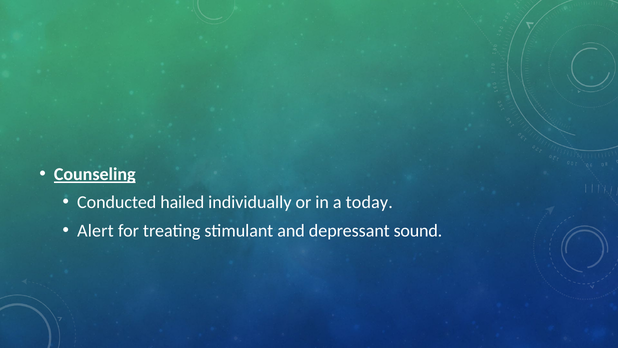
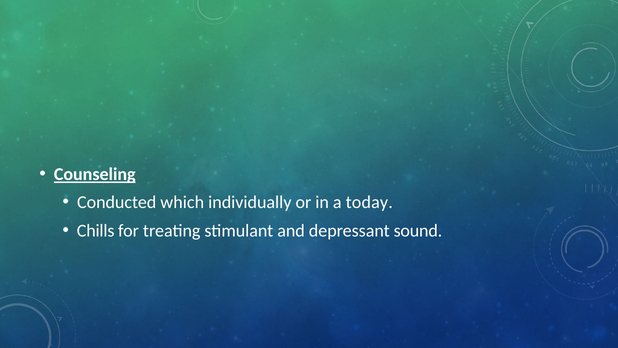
hailed: hailed -> which (182, 202)
Alert: Alert -> Chills (96, 230)
